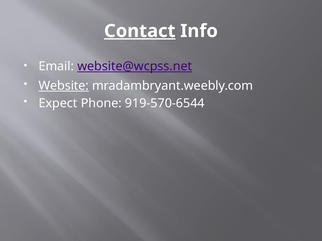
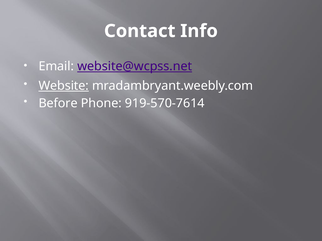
Contact underline: present -> none (140, 31)
Expect: Expect -> Before (58, 103)
919-570-6544: 919-570-6544 -> 919-570-7614 (165, 103)
